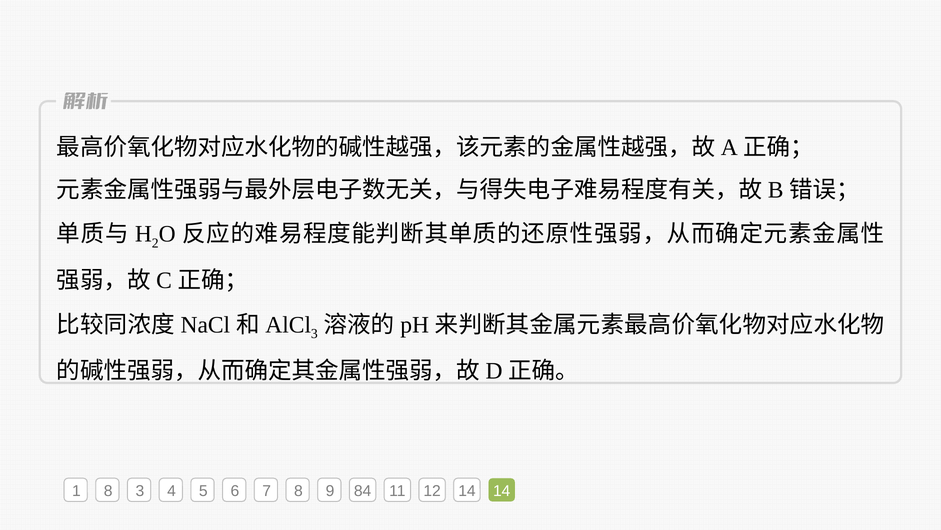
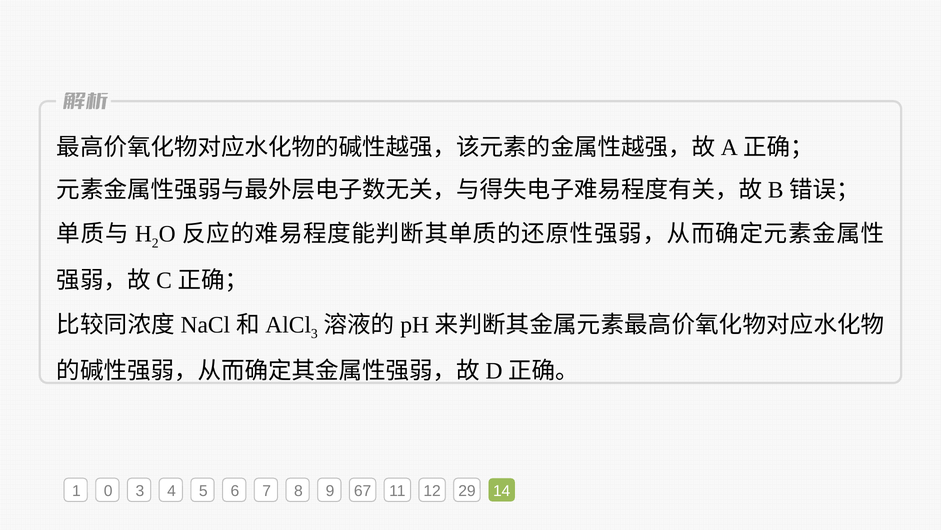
1 8: 8 -> 0 (108, 490)
84: 84 -> 67 (363, 490)
12 14: 14 -> 29 (467, 490)
